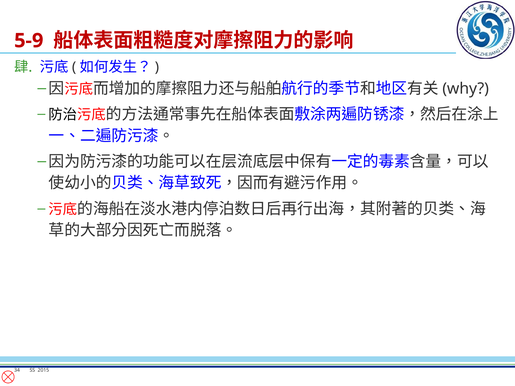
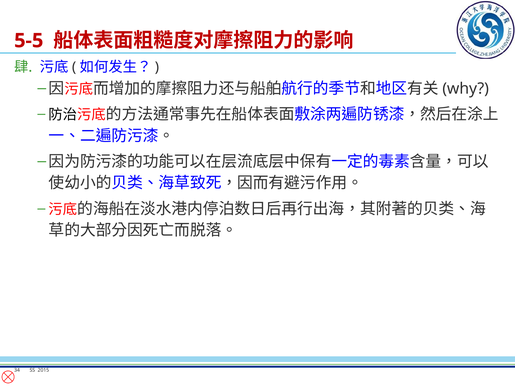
5-9: 5-9 -> 5-5 (29, 41)
